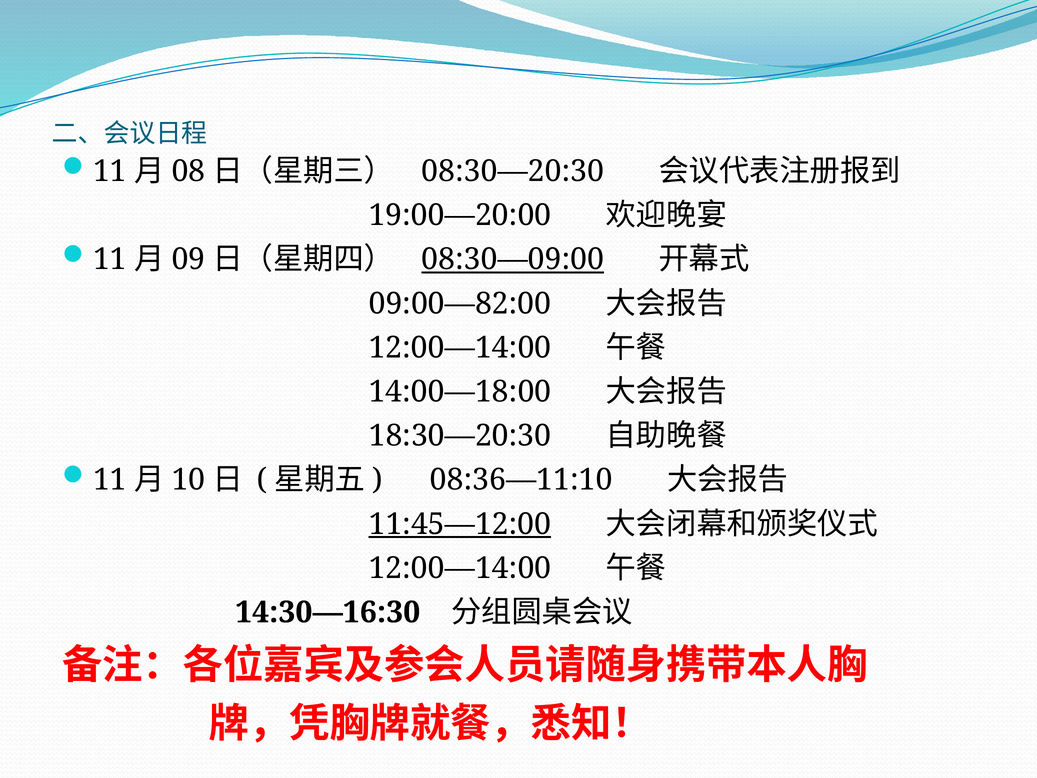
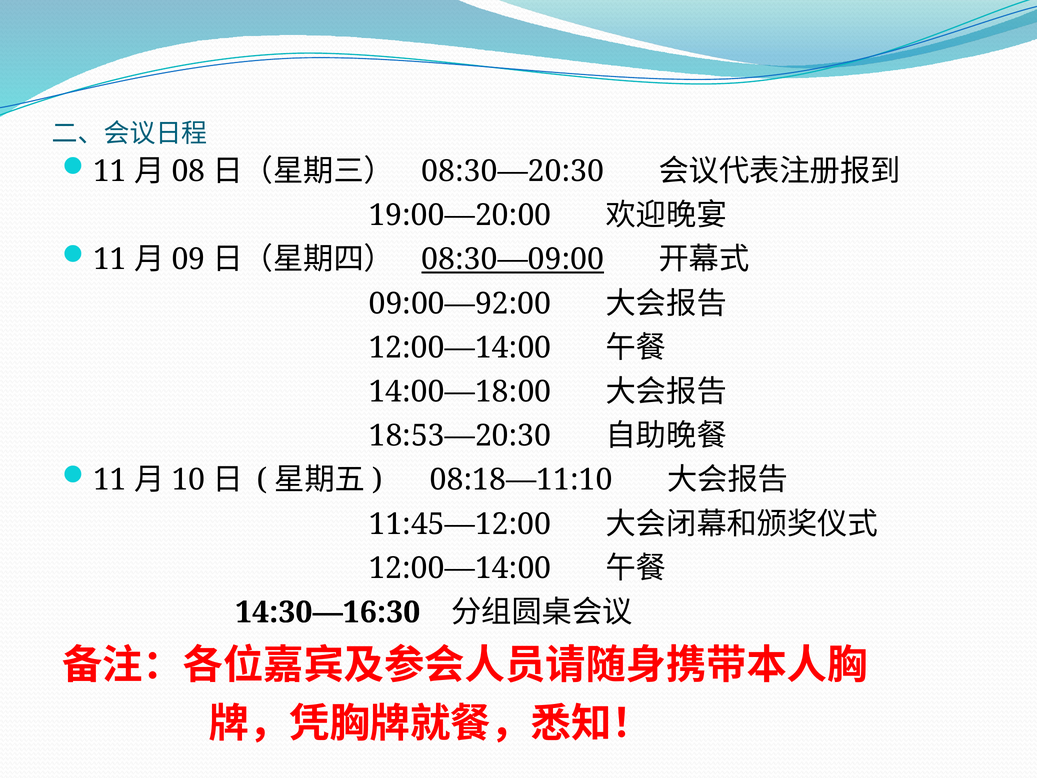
09:00—82:00: 09:00—82:00 -> 09:00—92:00 (460, 303)
18:30—20:30: 18:30—20:30 -> 18:53—20:30 (460, 436)
08:36—11:10: 08:36—11:10 -> 08:18—11:10 (521, 480)
11:45—12:00 underline: present -> none (460, 524)
